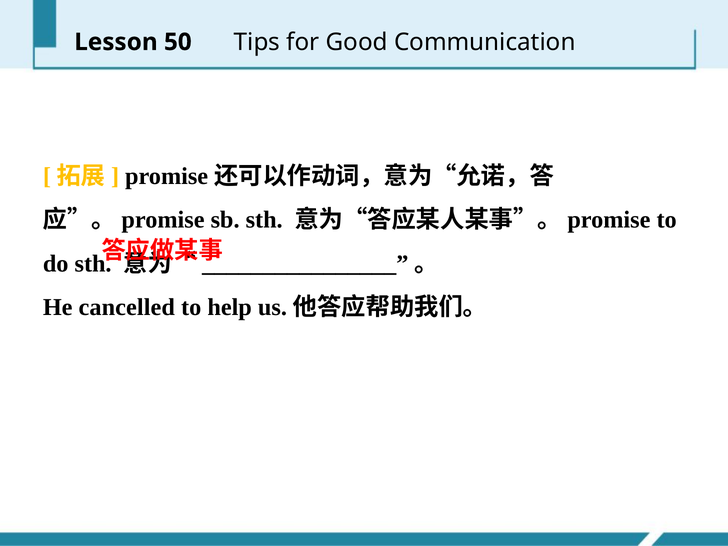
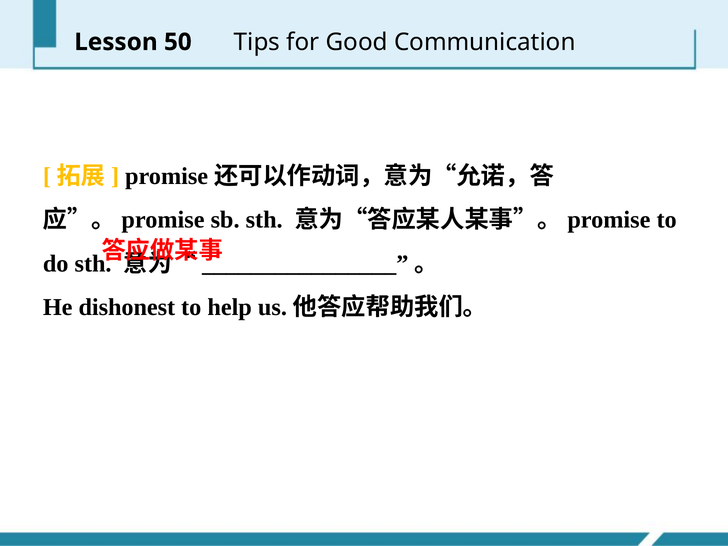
cancelled: cancelled -> dishonest (127, 307)
